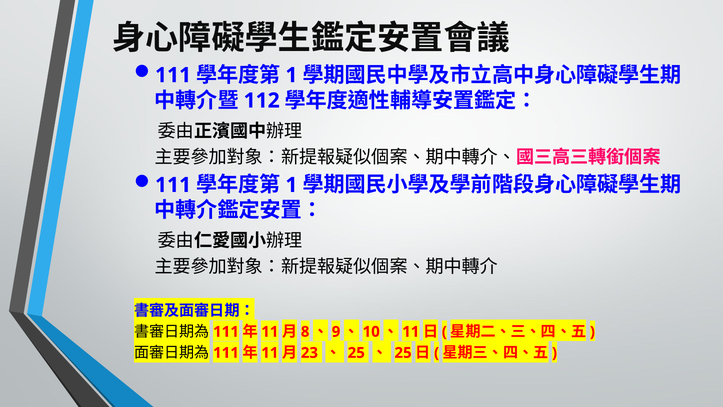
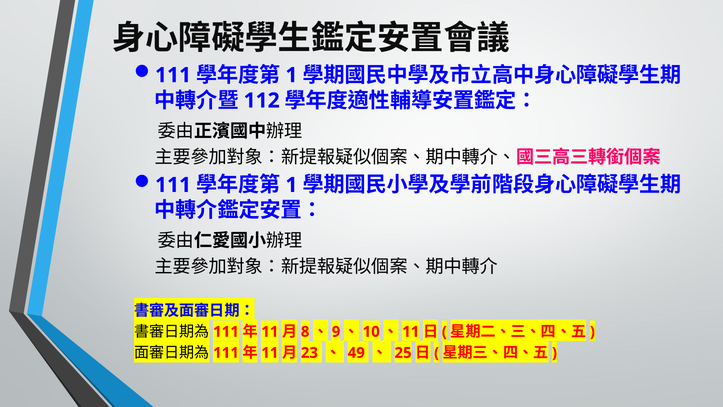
25: 25 -> 49 (356, 353)
